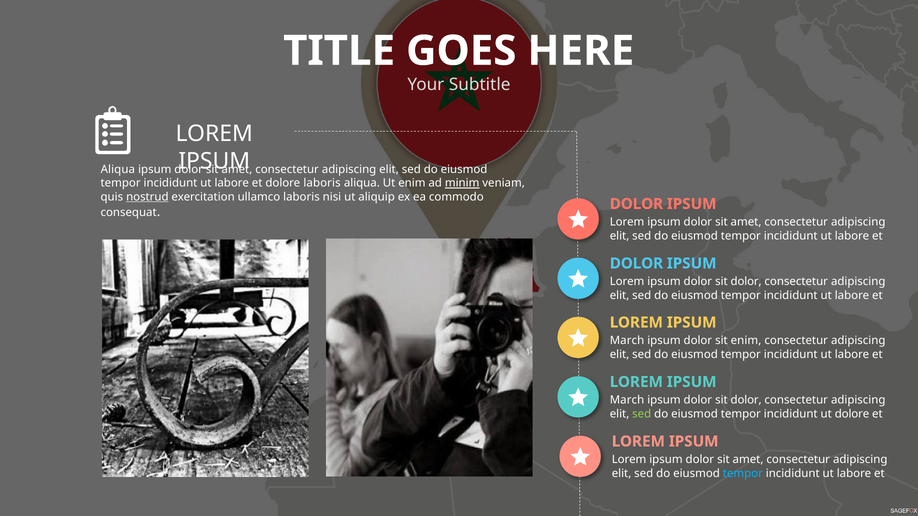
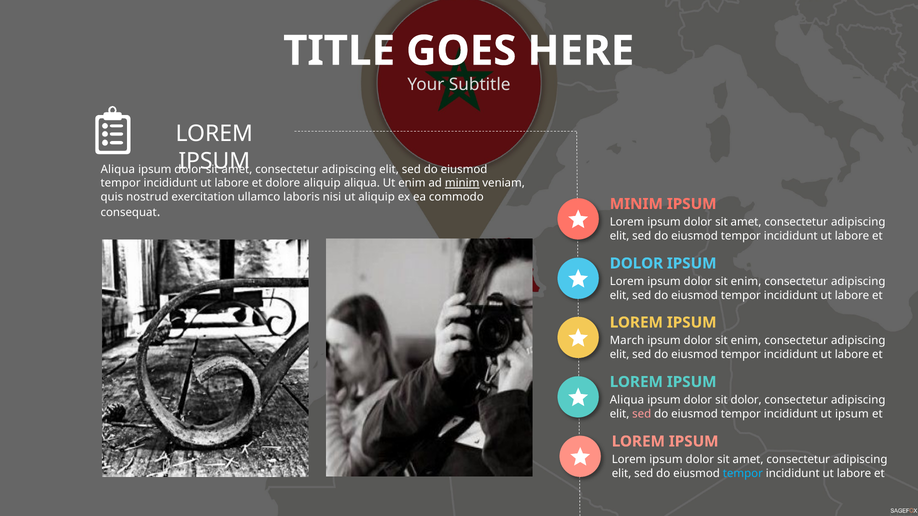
dolore laboris: laboris -> aliquip (322, 183)
nostrud underline: present -> none (147, 197)
DOLOR: DOLOR -> MINIM (636, 204)
dolor: dolor -> enim (746, 282)
March: March -> Aliqua (627, 400)
sed colour: light green -> pink (642, 414)
ut dolore: dolore -> ipsum (852, 414)
